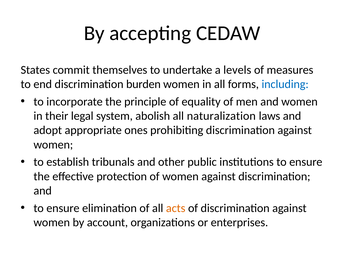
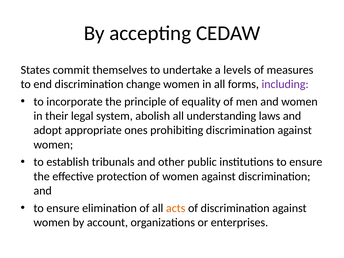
burden: burden -> change (143, 84)
including colour: blue -> purple (285, 84)
naturalization: naturalization -> understanding (221, 116)
